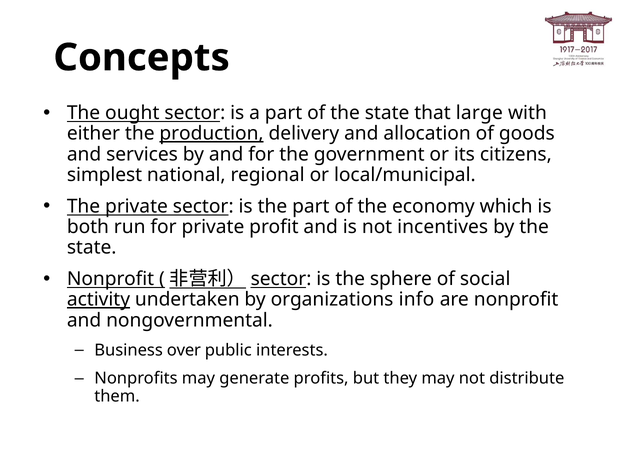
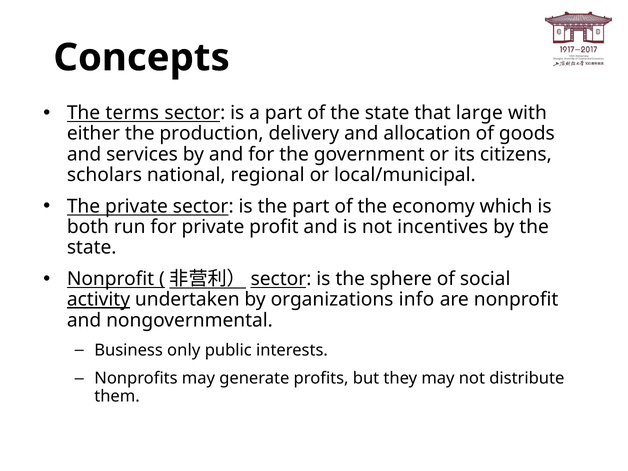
ought: ought -> terms (132, 113)
production underline: present -> none (212, 134)
simplest: simplest -> scholars (104, 175)
over: over -> only (184, 350)
